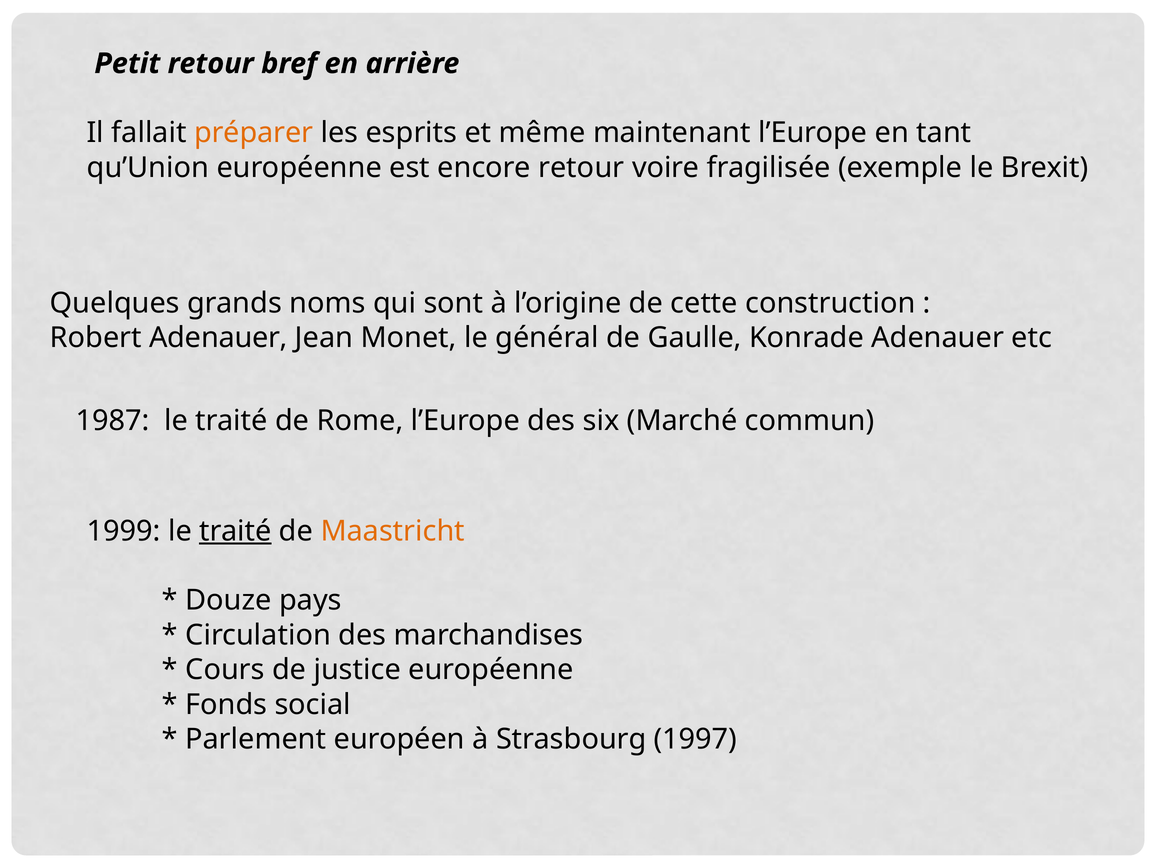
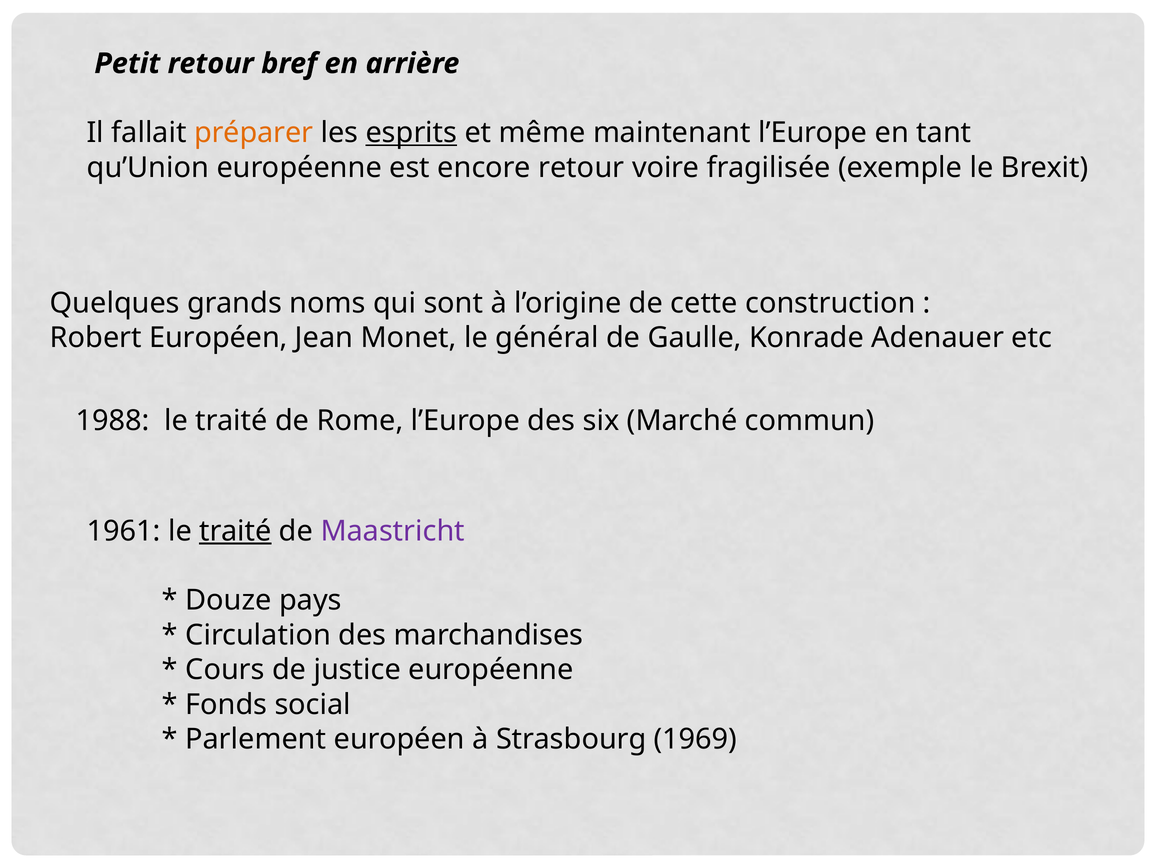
esprits underline: none -> present (411, 133)
Robert Adenauer: Adenauer -> Européen (218, 338)
1987: 1987 -> 1988 (112, 421)
1999: 1999 -> 1961 (124, 531)
Maastricht colour: orange -> purple (393, 531)
1997: 1997 -> 1969 (695, 739)
